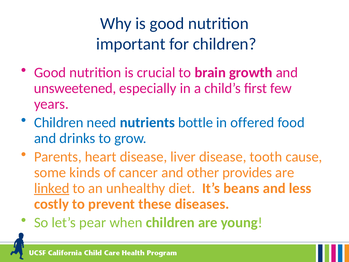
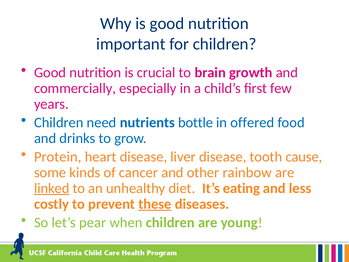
unsweetened: unsweetened -> commercially (75, 88)
Parents: Parents -> Protein (58, 157)
provides: provides -> rainbow (247, 172)
beans: beans -> eating (241, 188)
these underline: none -> present (155, 204)
